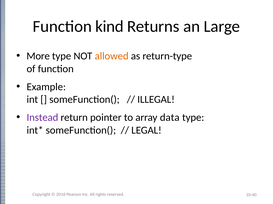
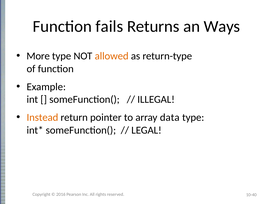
kind: kind -> fails (109, 26)
Large: Large -> Ways (222, 26)
Instead colour: purple -> orange (42, 118)
